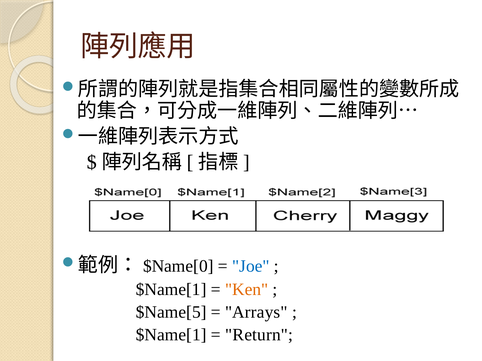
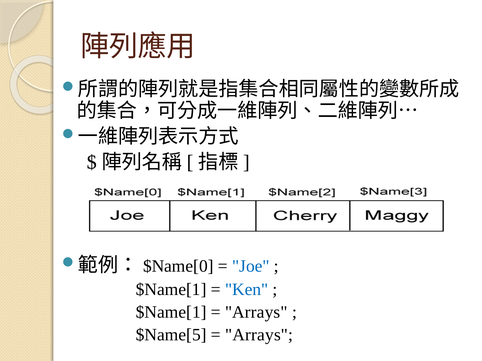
Ken colour: orange -> blue (247, 290)
$Name[5: $Name[5 -> $Name[1 (171, 313)
$Name[1: $Name[1 -> $Name[5 (171, 335)
Return: Return -> Arrays (259, 335)
